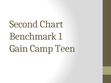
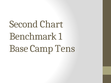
Gain: Gain -> Base (19, 49)
Teen: Teen -> Tens (65, 49)
